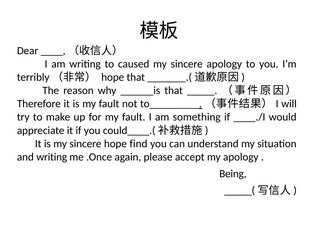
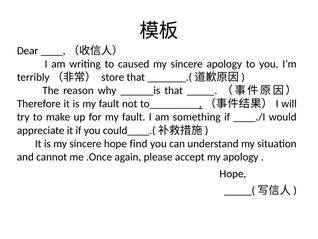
hope: hope -> store (113, 77)
and writing: writing -> cannot (52, 157)
Being: Being -> Hope (233, 173)
